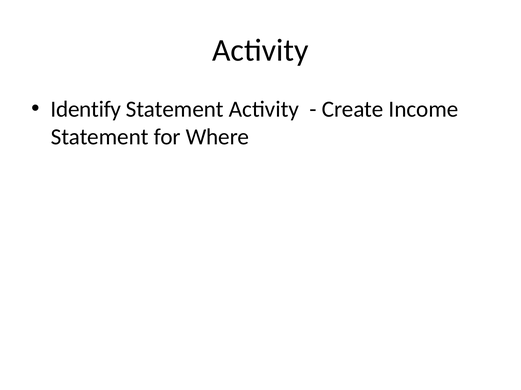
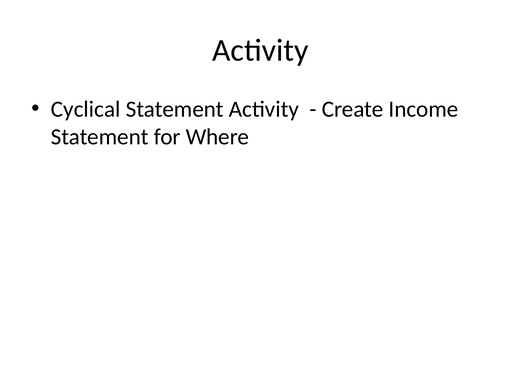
Identify: Identify -> Cyclical (86, 109)
